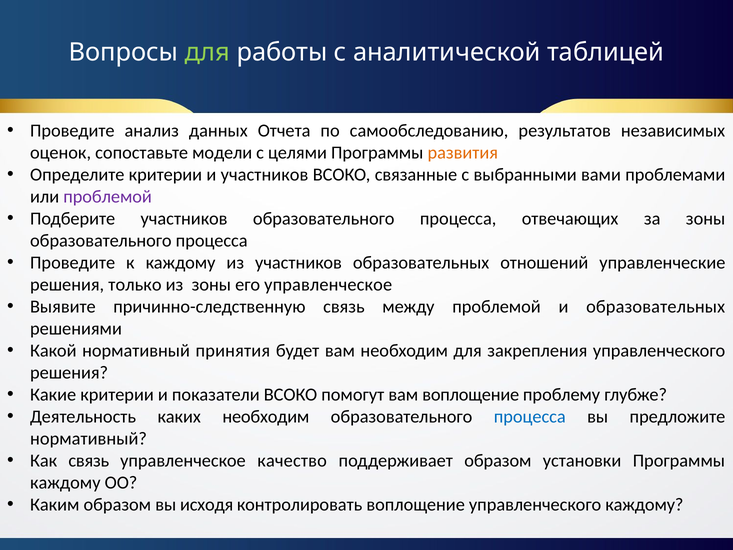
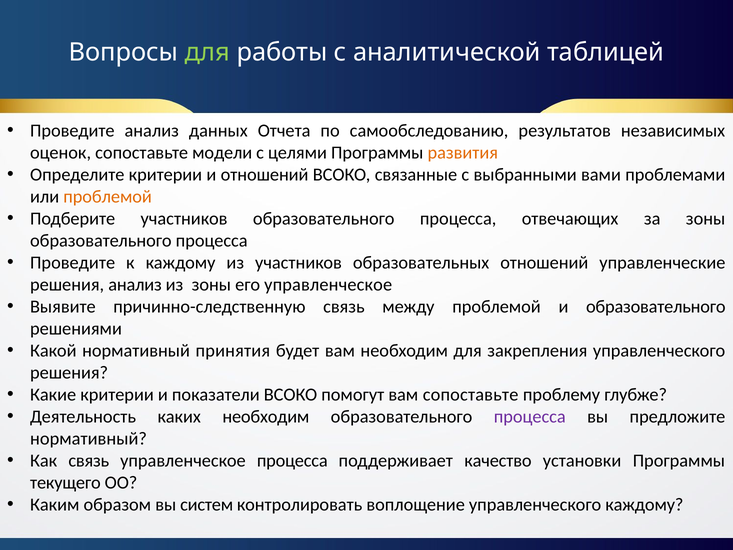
и участников: участников -> отношений (265, 175)
проблемой colour: purple -> orange (108, 197)
решения только: только -> анализ (135, 285)
и образовательных: образовательных -> образовательного (656, 307)
вам воплощение: воплощение -> сопоставьте (471, 395)
процесса colour: blue -> purple (530, 417)
управленческое качество: качество -> процесса (292, 461)
поддерживает образом: образом -> качество (498, 461)
каждому: каждому -> текущего (65, 483)
исходя: исходя -> систем (207, 505)
